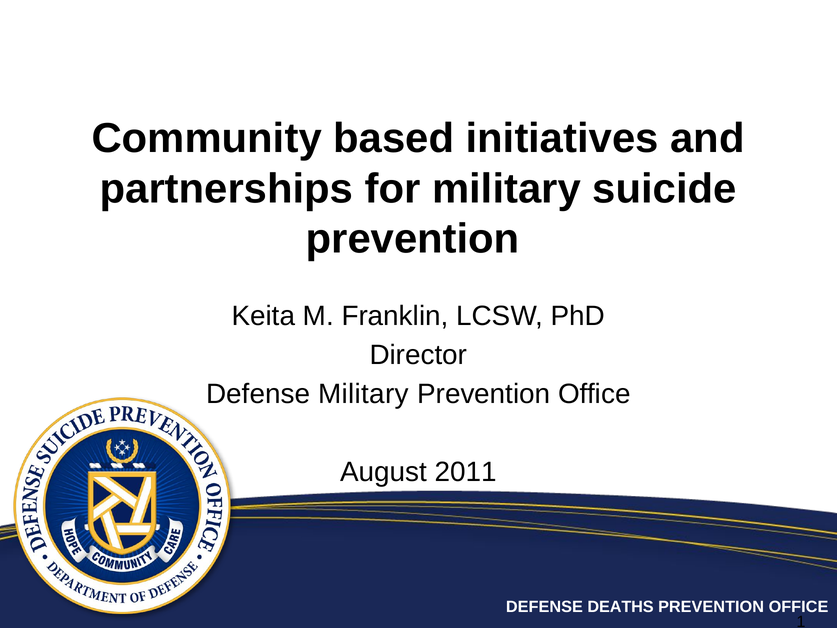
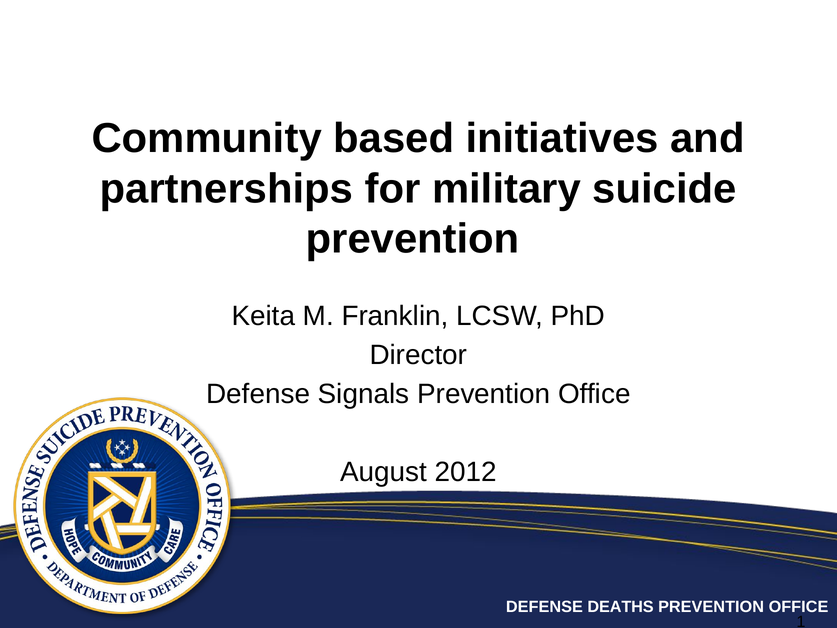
Defense Military: Military -> Signals (364, 394)
2011: 2011 -> 2012 (466, 472)
